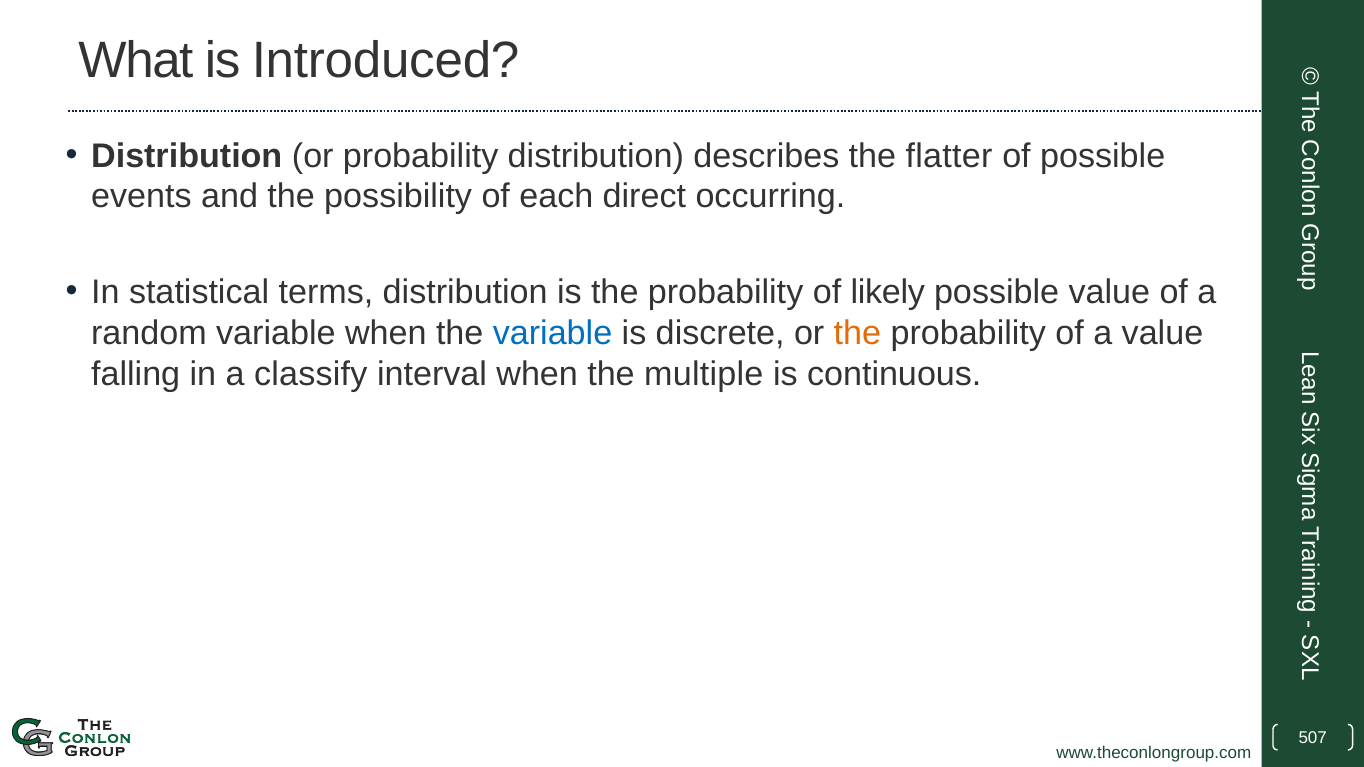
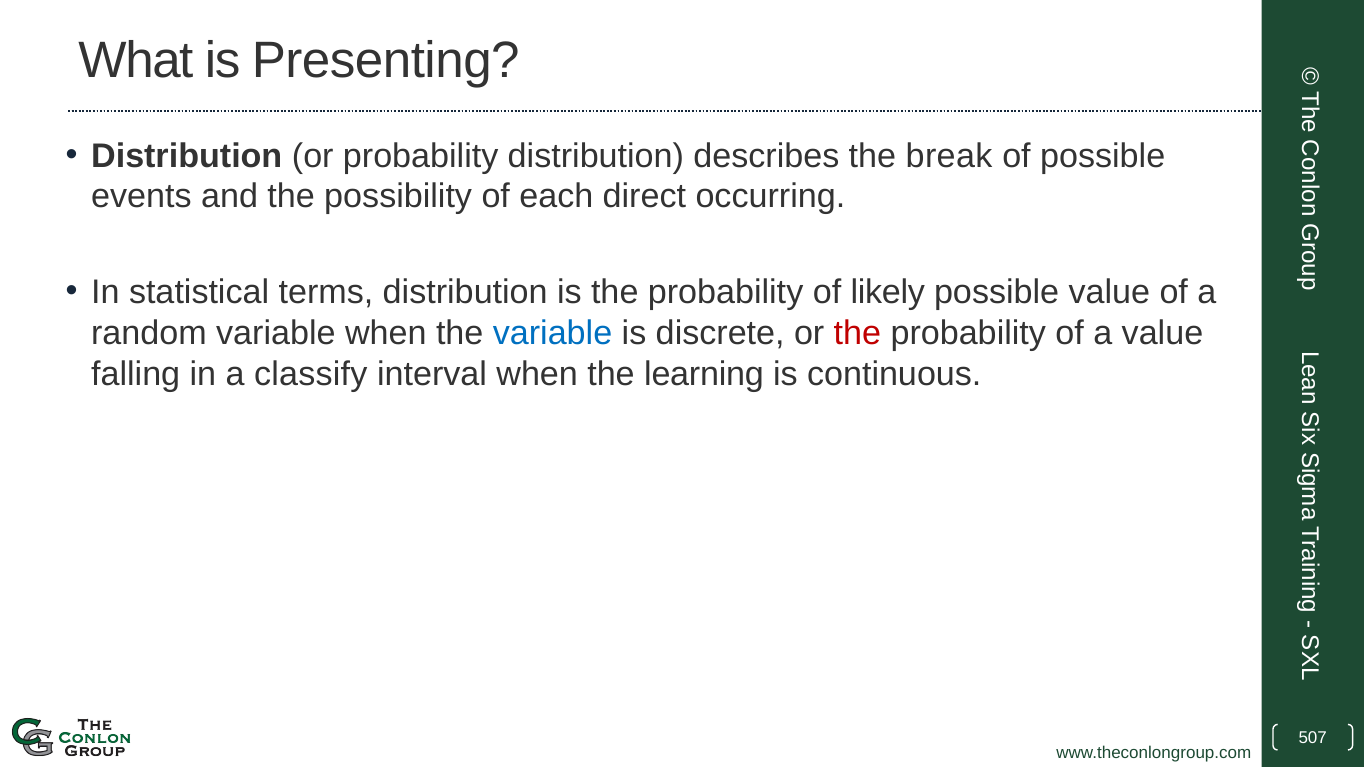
Introduced: Introduced -> Presenting (386, 61)
flatter: flatter -> break (949, 156)
the colour: orange -> red (857, 333)
multiple: multiple -> learning (704, 374)
